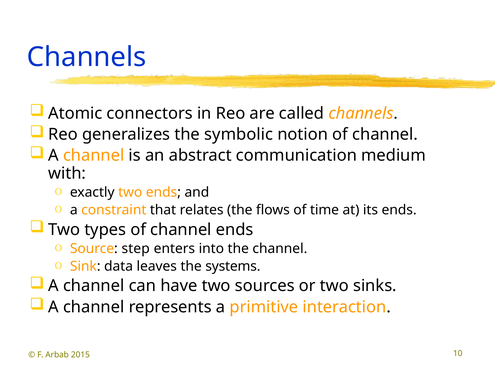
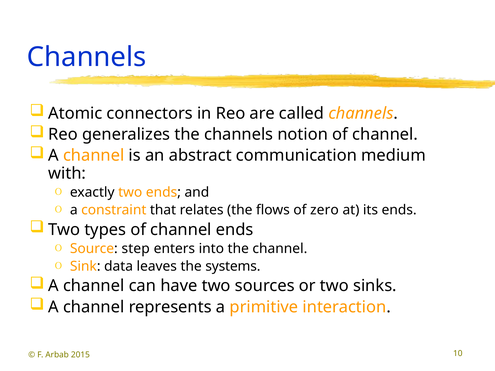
the symbolic: symbolic -> channels (239, 134)
time: time -> zero (324, 210)
